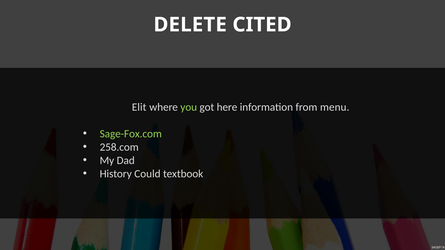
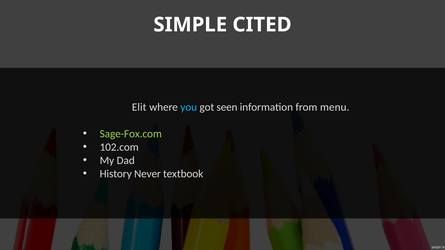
DELETE: DELETE -> SIMPLE (190, 25)
you colour: light green -> light blue (189, 107)
here: here -> seen (227, 107)
258.com: 258.com -> 102.com (119, 147)
Could: Could -> Never (148, 174)
